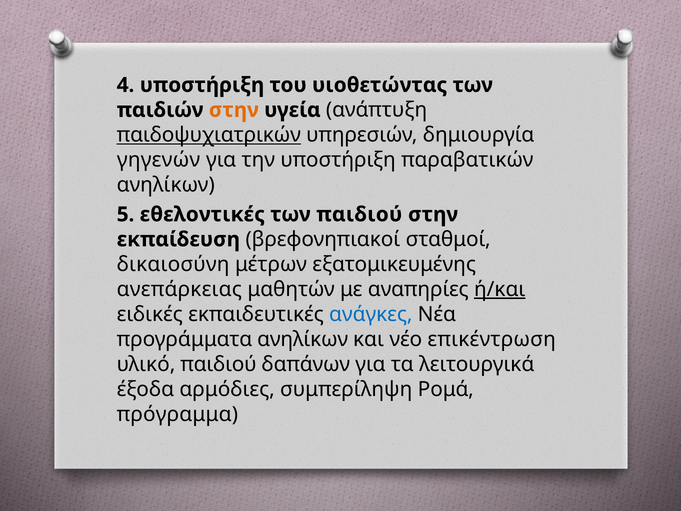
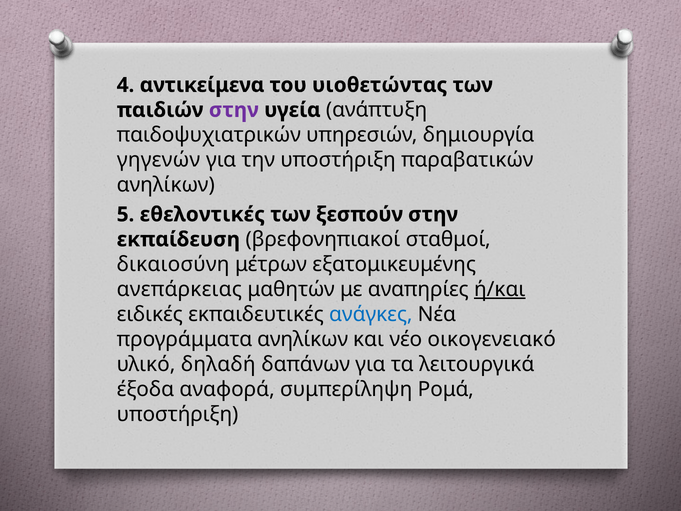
4 υποστήριξη: υποστήριξη -> αντικείμενα (202, 85)
στην colour: orange -> purple (234, 110)
παιδοψυχιατρικών underline: present -> none (209, 135)
των παιδιού: παιδιού -> ξεσπούν (359, 214)
επικέντρωση: επικέντρωση -> οικογενειακό (492, 339)
υλικό παιδιού: παιδιού -> δηλαδή (218, 364)
αρμόδιες: αρμόδιες -> αναφορά (227, 389)
πρόγραμμα: πρόγραμμα -> υποστήριξη (178, 414)
